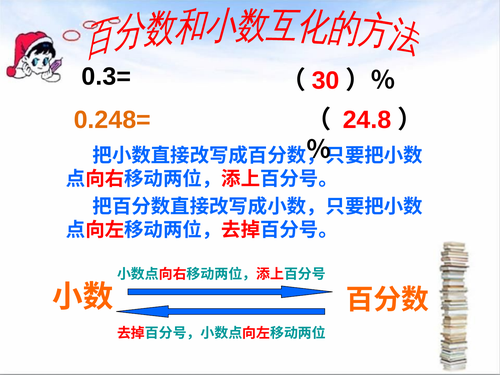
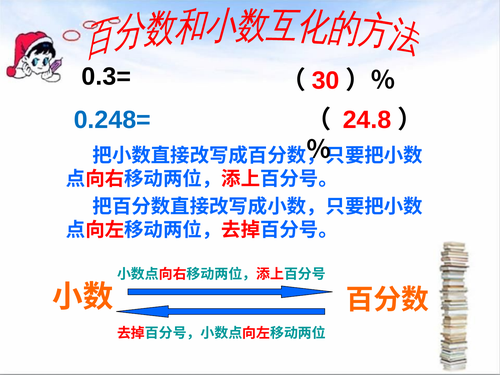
0.248= colour: orange -> blue (112, 120)
